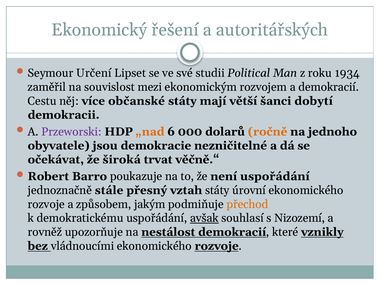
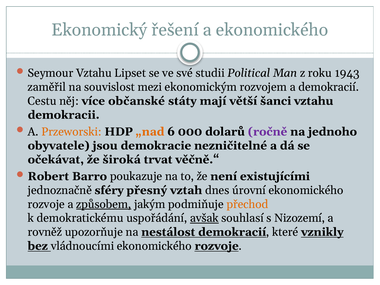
a autoritářských: autoritářských -> ekonomického (272, 30)
Seymour Určení: Určení -> Vztahu (94, 73)
1934: 1934 -> 1943 (347, 73)
šanci dobytí: dobytí -> vztahu (314, 101)
Przeworski colour: purple -> orange (71, 132)
ročně colour: orange -> purple (268, 132)
není uspořádání: uspořádání -> existujícími (275, 176)
stále: stále -> sféry (109, 190)
vztah státy: státy -> dnes (217, 190)
způsobem underline: none -> present (104, 204)
